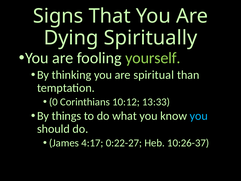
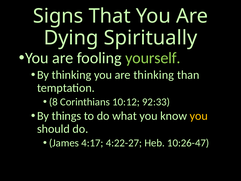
are spiritual: spiritual -> thinking (154, 75)
0: 0 -> 8 (53, 102)
13:33: 13:33 -> 92:33 (156, 102)
you colour: light blue -> yellow (199, 116)
0:22-27: 0:22-27 -> 4:22-27 (124, 143)
10:26-37: 10:26-37 -> 10:26-47 (188, 143)
